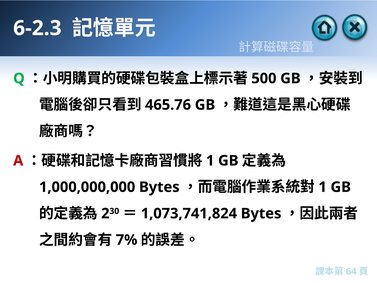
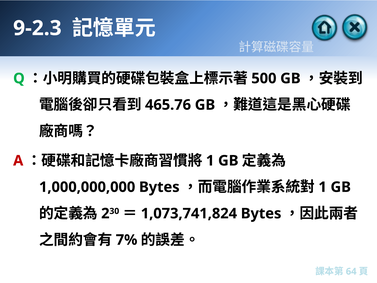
6-2.3: 6-2.3 -> 9-2.3 (37, 28)
